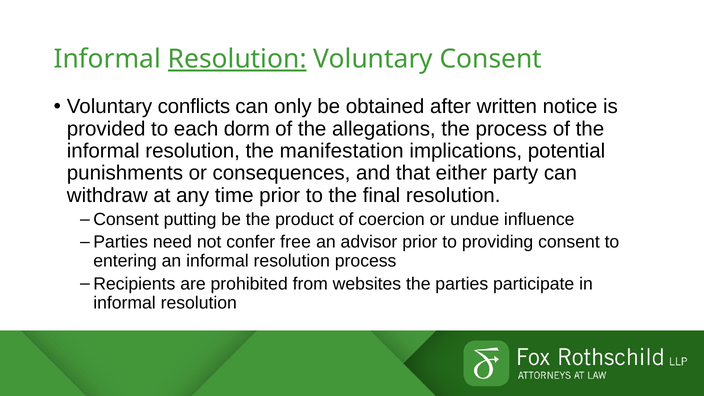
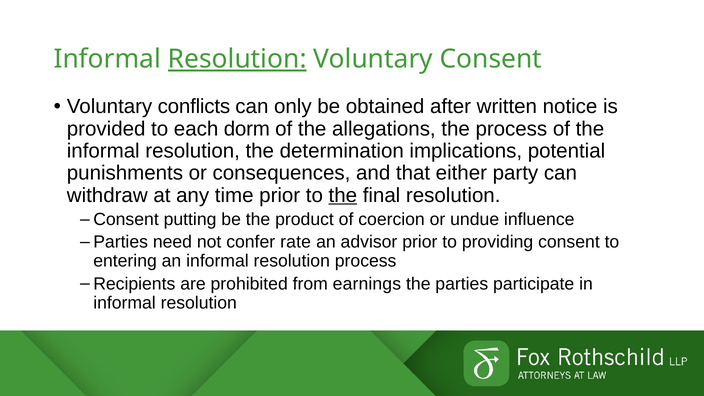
manifestation: manifestation -> determination (342, 151)
the underline: none -> present (343, 195)
free: free -> rate (296, 242)
websites: websites -> earnings (367, 284)
